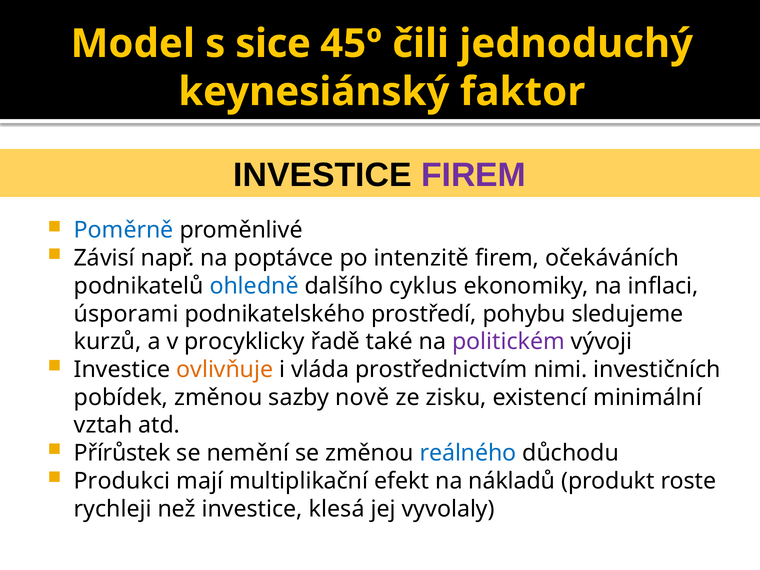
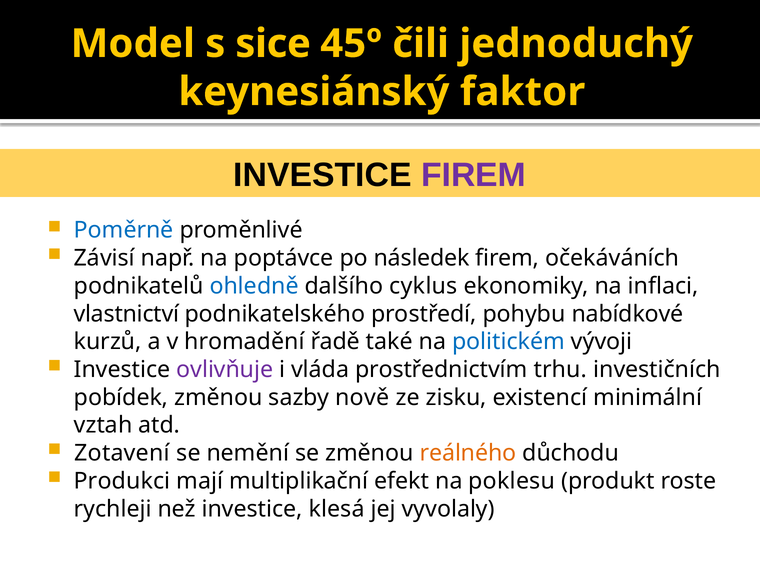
intenzitě: intenzitě -> následek (422, 258)
úsporami: úsporami -> vlastnictví (126, 314)
sledujeme: sledujeme -> nabídkové (627, 314)
procyklicky: procyklicky -> hromadění (244, 342)
politickém colour: purple -> blue (509, 342)
ovlivňuje colour: orange -> purple (225, 370)
nimi: nimi -> trhu (560, 370)
Přírůstek: Přírůstek -> Zotavení (122, 453)
reálného colour: blue -> orange (468, 453)
nákladů: nákladů -> poklesu (512, 481)
